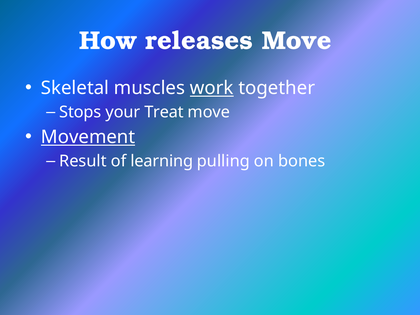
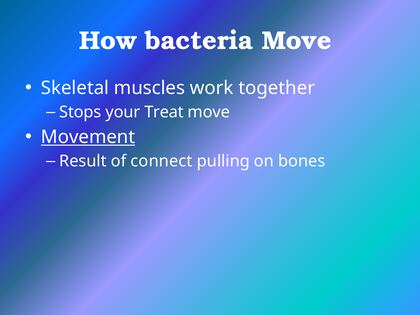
releases: releases -> bacteria (199, 41)
work underline: present -> none (212, 88)
learning: learning -> connect (162, 161)
